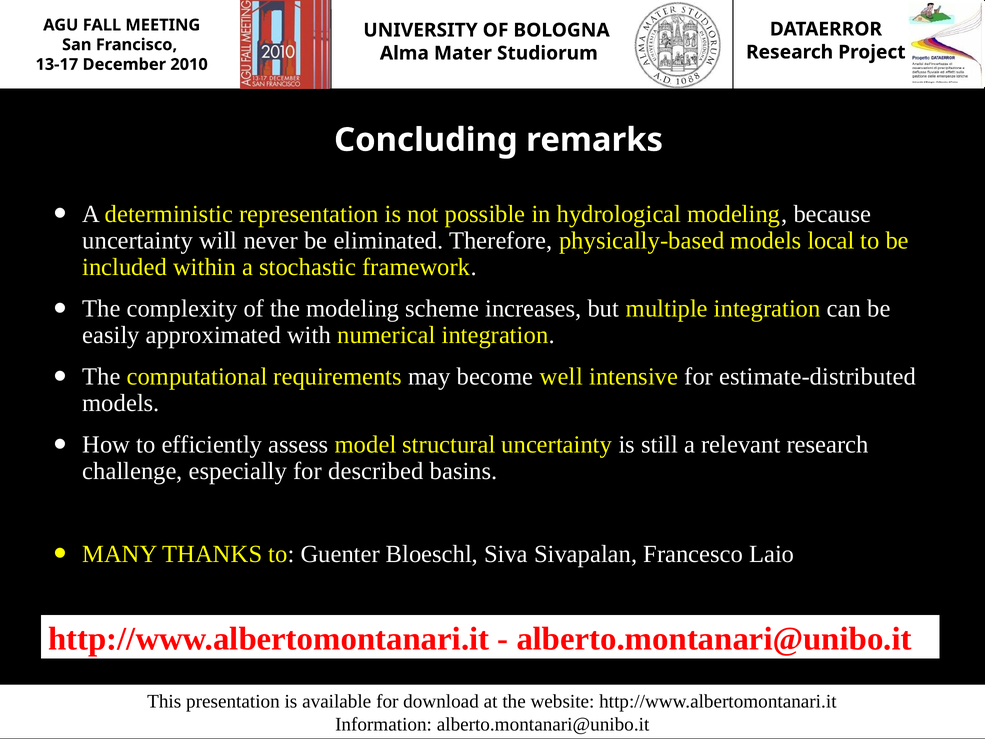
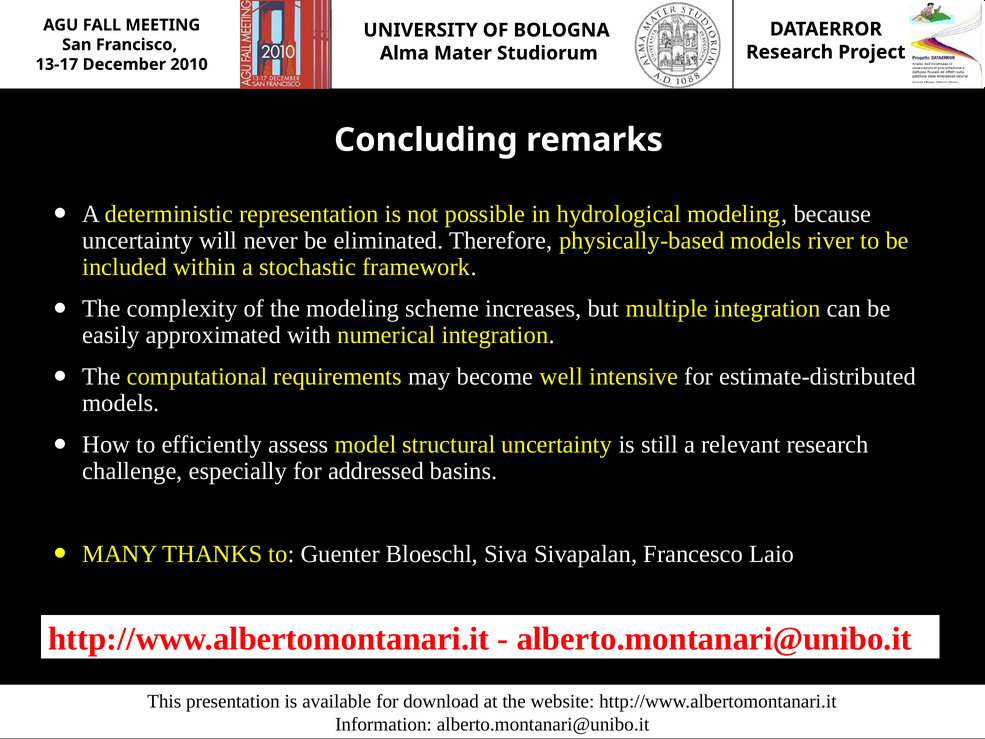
local: local -> river (831, 240)
described: described -> addressed (376, 471)
